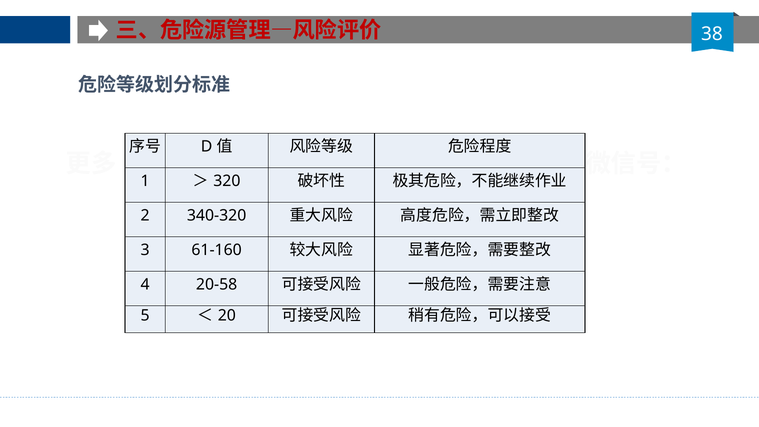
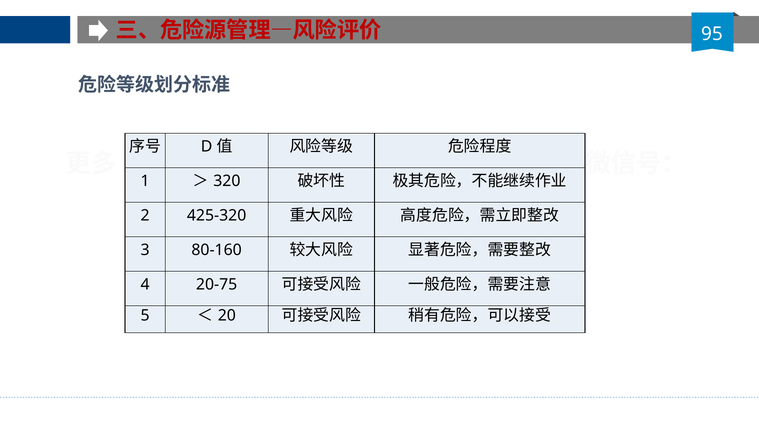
38: 38 -> 95 (712, 34)
340-320: 340-320 -> 425-320 (217, 215)
61-160: 61-160 -> 80-160 (217, 250)
20-58: 20-58 -> 20-75 (217, 284)
